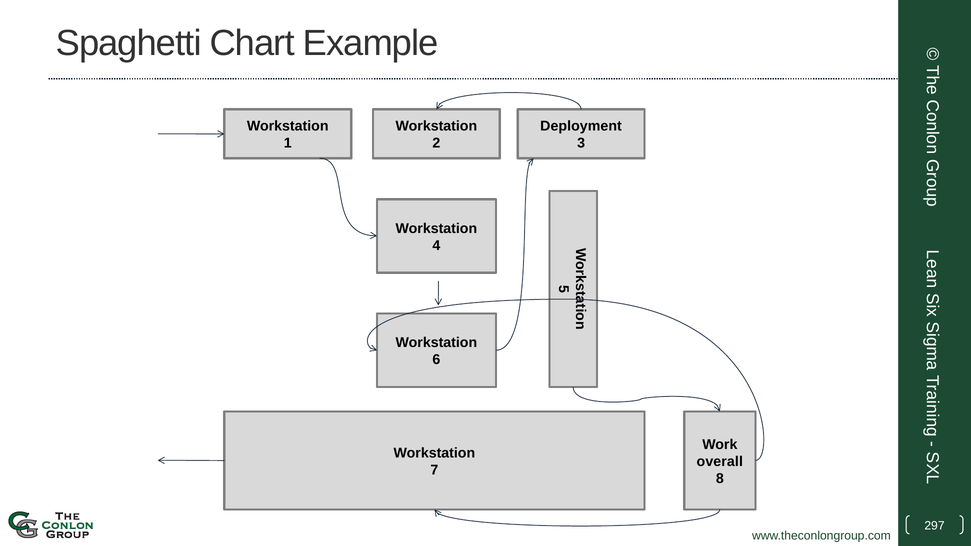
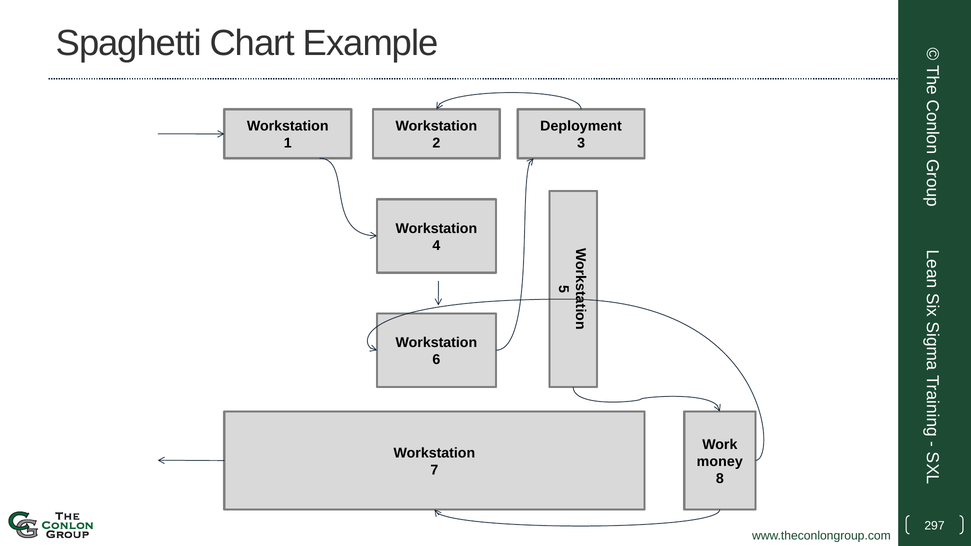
overall: overall -> money (720, 462)
